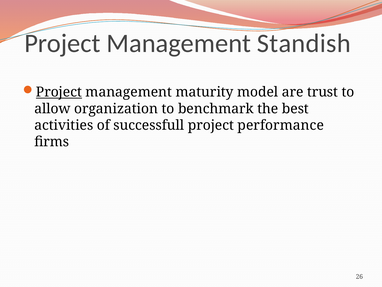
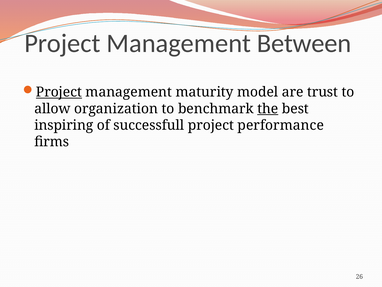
Standish: Standish -> Between (304, 43)
the underline: none -> present (268, 109)
activities: activities -> inspiring (64, 125)
